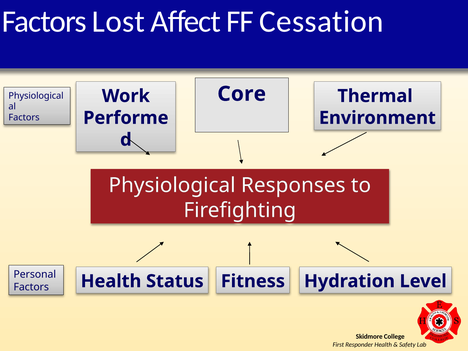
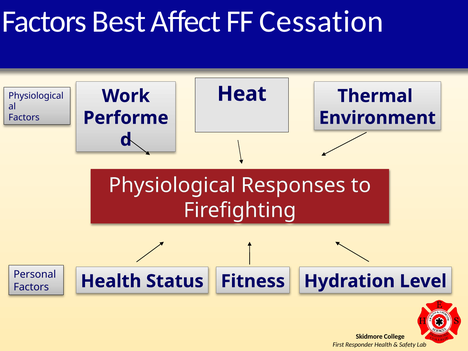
Lost: Lost -> Best (119, 22)
Core: Core -> Heat (242, 94)
